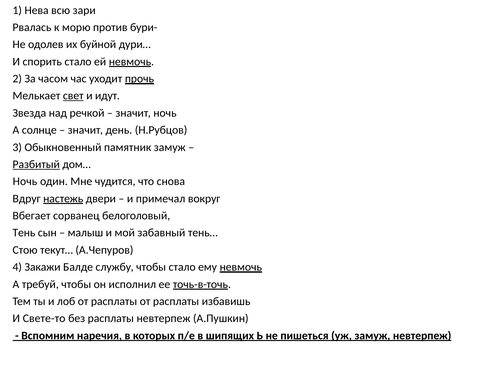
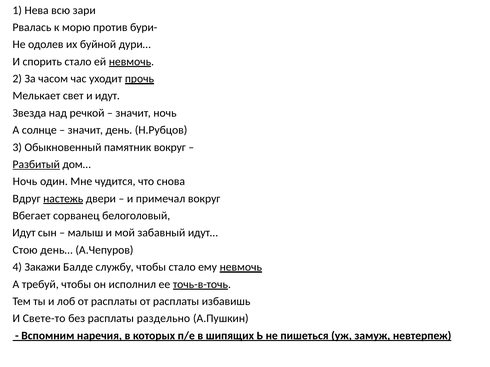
свет underline: present -> none (73, 96)
памятник замуж: замуж -> вокруг (170, 147)
Тень: Тень -> Идут (24, 233)
тень…: тень… -> идут… (203, 233)
текут…: текут… -> день… (56, 250)
расплаты невтерпеж: невтерпеж -> раздельно (163, 319)
